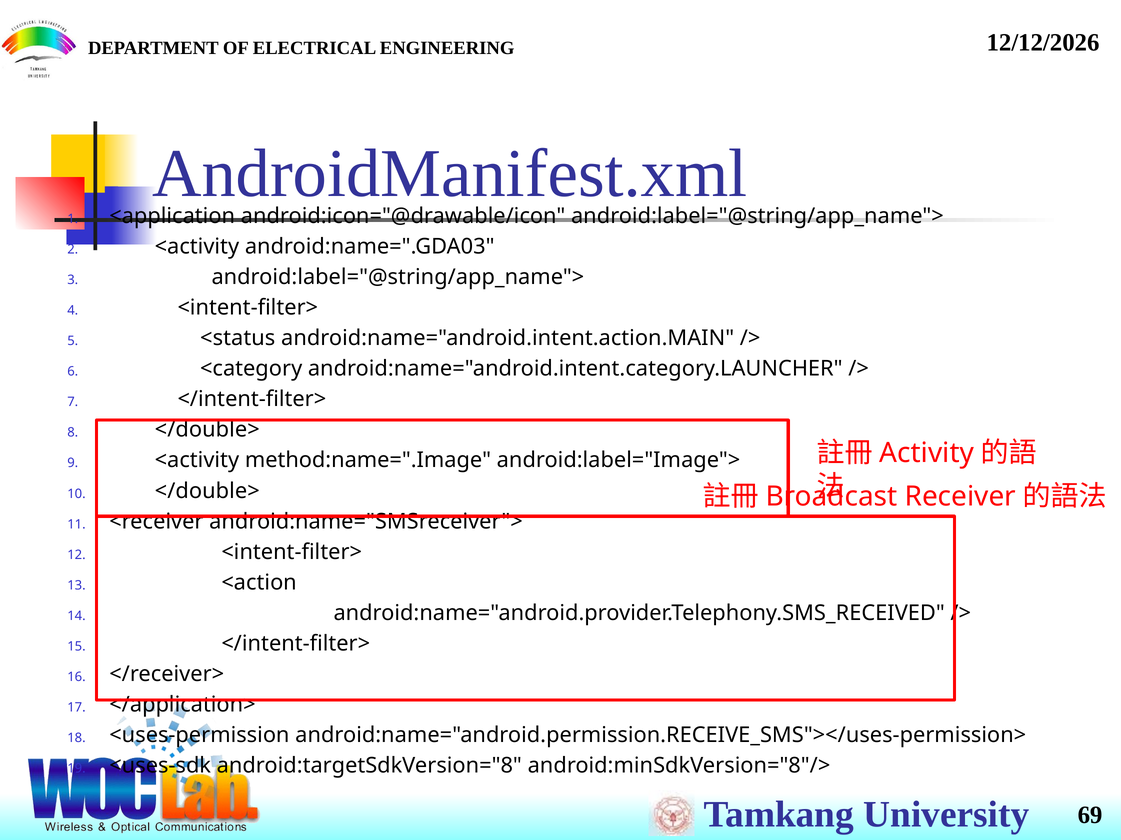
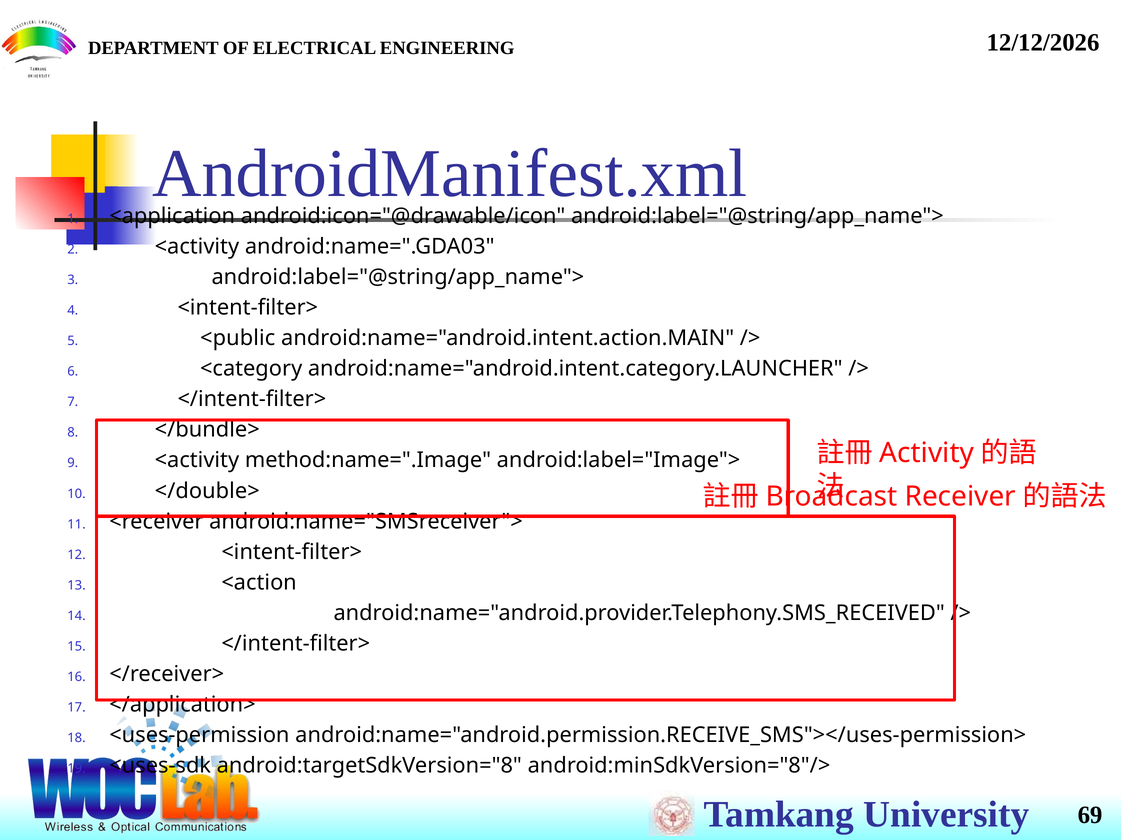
<status: <status -> <public (238, 339)
</double>: </double> -> </bundle> (207, 430)
